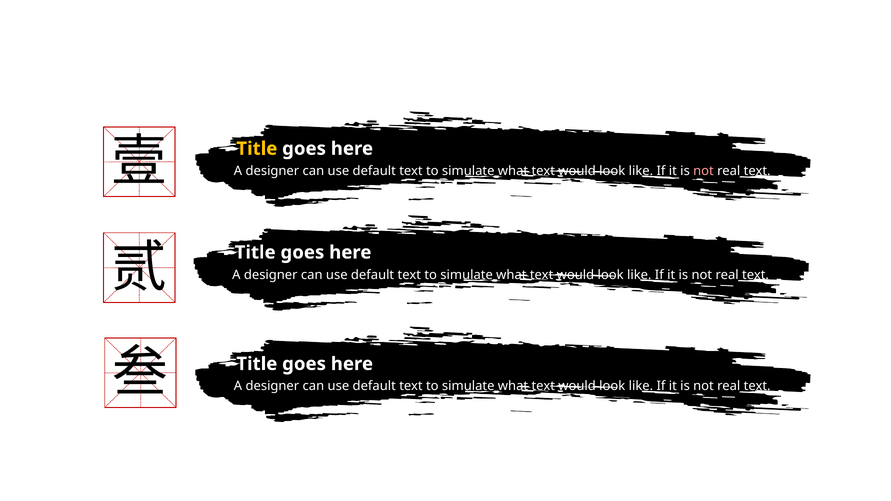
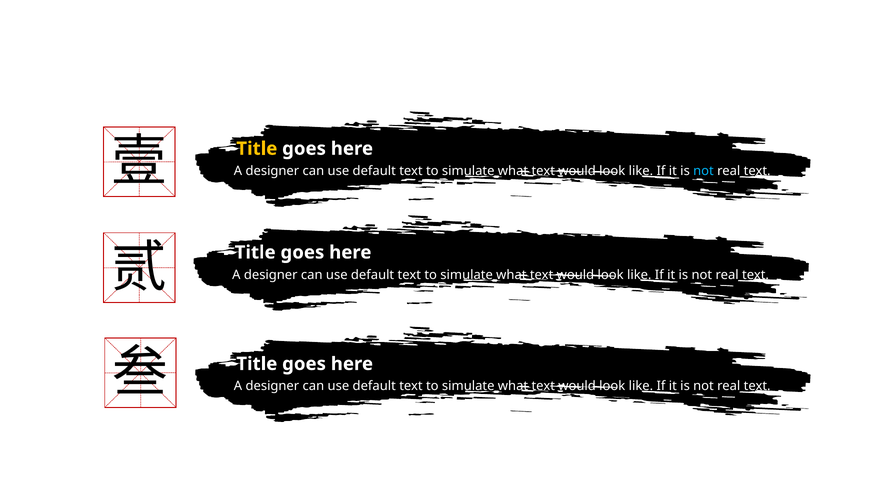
not colour: pink -> light blue (703, 171)
